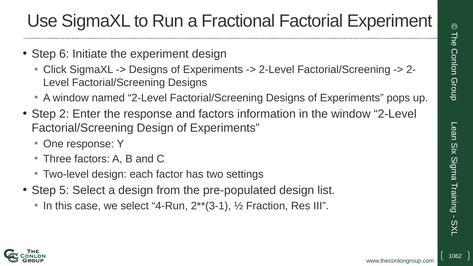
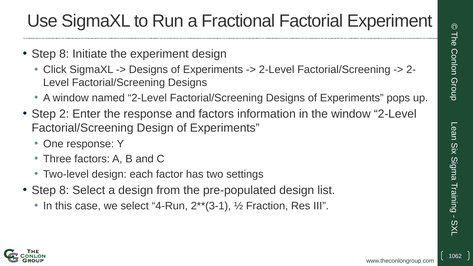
6: 6 -> 8 (64, 54)
5: 5 -> 8 (64, 190)
